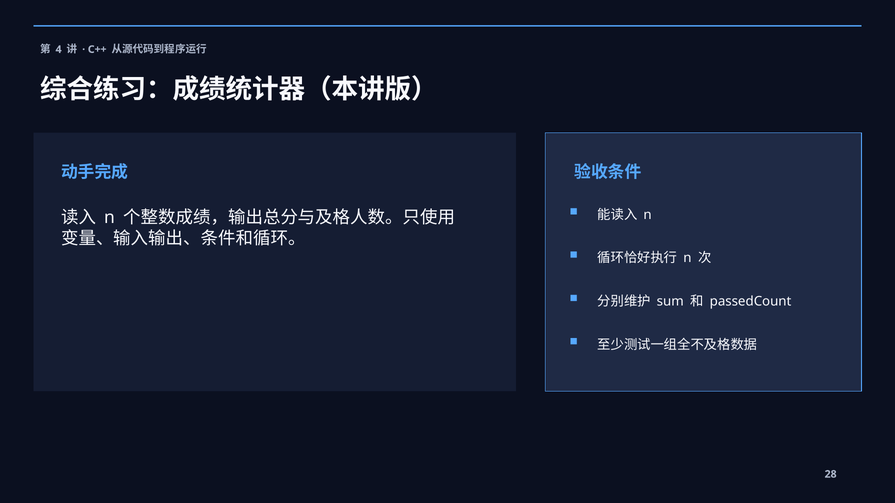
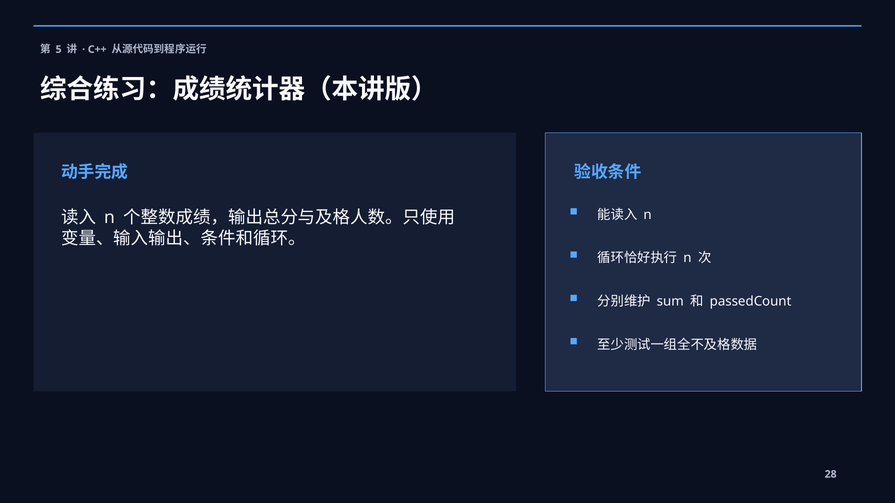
4: 4 -> 5 (59, 49)
